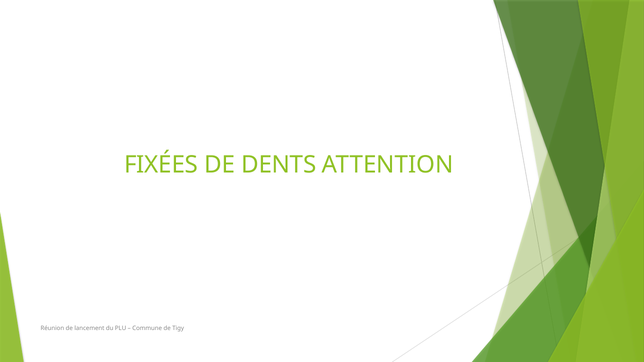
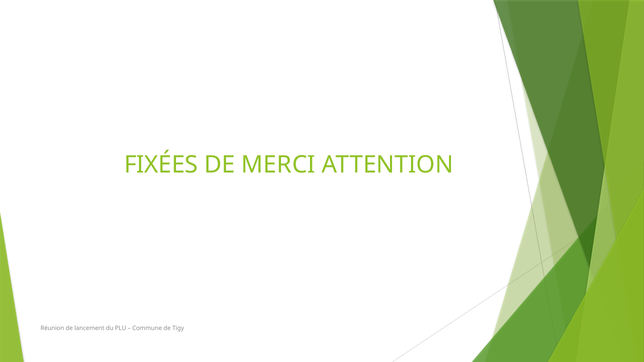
DENTS: DENTS -> MERCI (279, 165)
